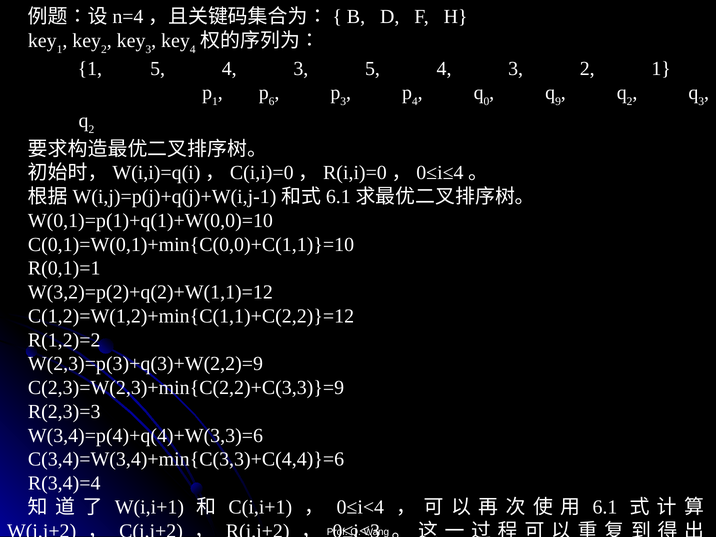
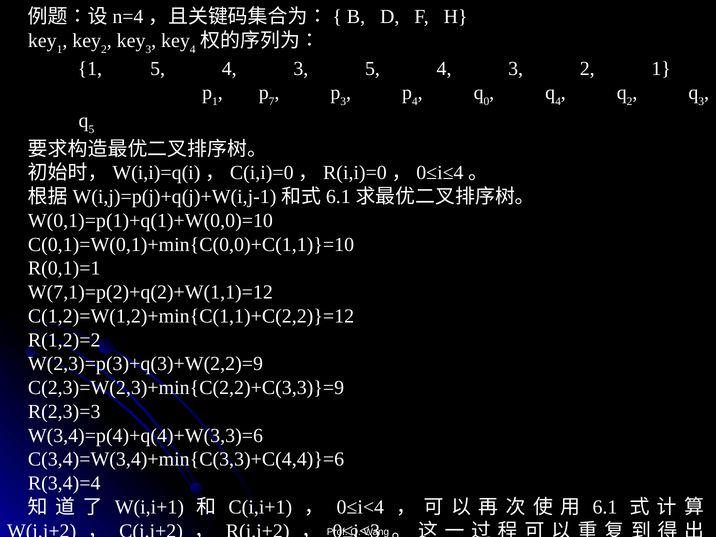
6: 6 -> 7 (272, 101)
q 9: 9 -> 4 (558, 101)
2: 2 -> 5 (91, 130)
W(3,2)=p(2)+q(2)+W(1,1)=12: W(3,2)=p(2)+q(2)+W(1,1)=12 -> W(7,1)=p(2)+q(2)+W(1,1)=12 (150, 292)
